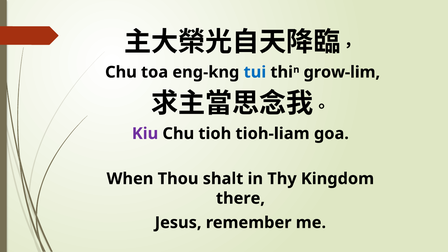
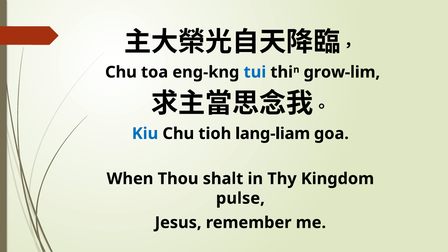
Kiu colour: purple -> blue (145, 134)
tioh-liam: tioh-liam -> lang-liam (273, 134)
there: there -> pulse (240, 198)
